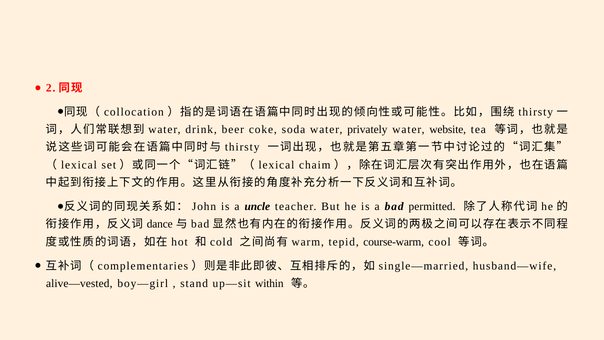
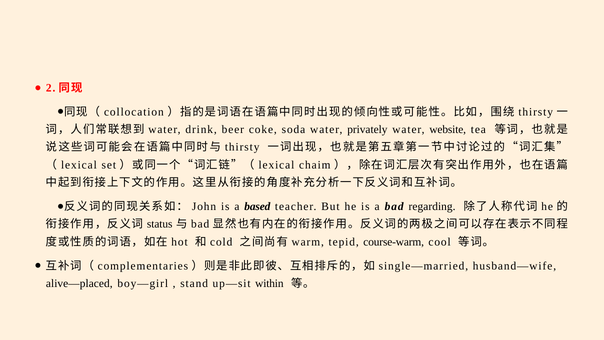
uncle: uncle -> based (257, 206)
permitted: permitted -> regarding (432, 206)
dance: dance -> status (160, 224)
alive—vested: alive—vested -> alive—placed (79, 283)
